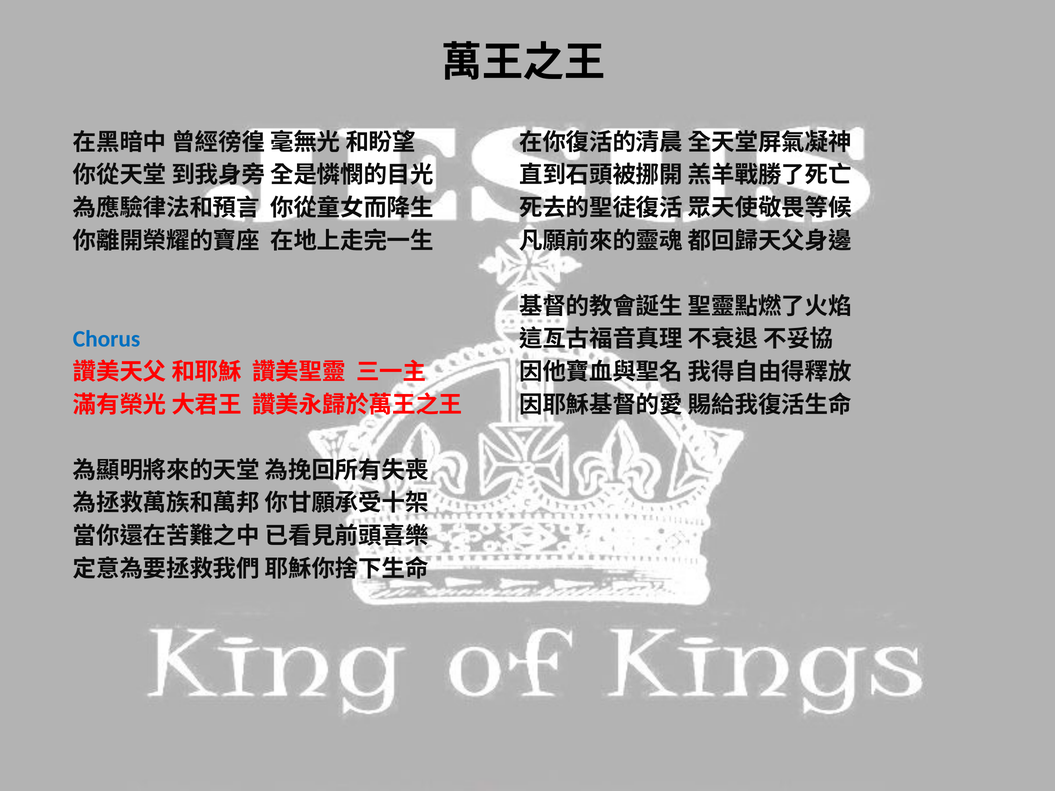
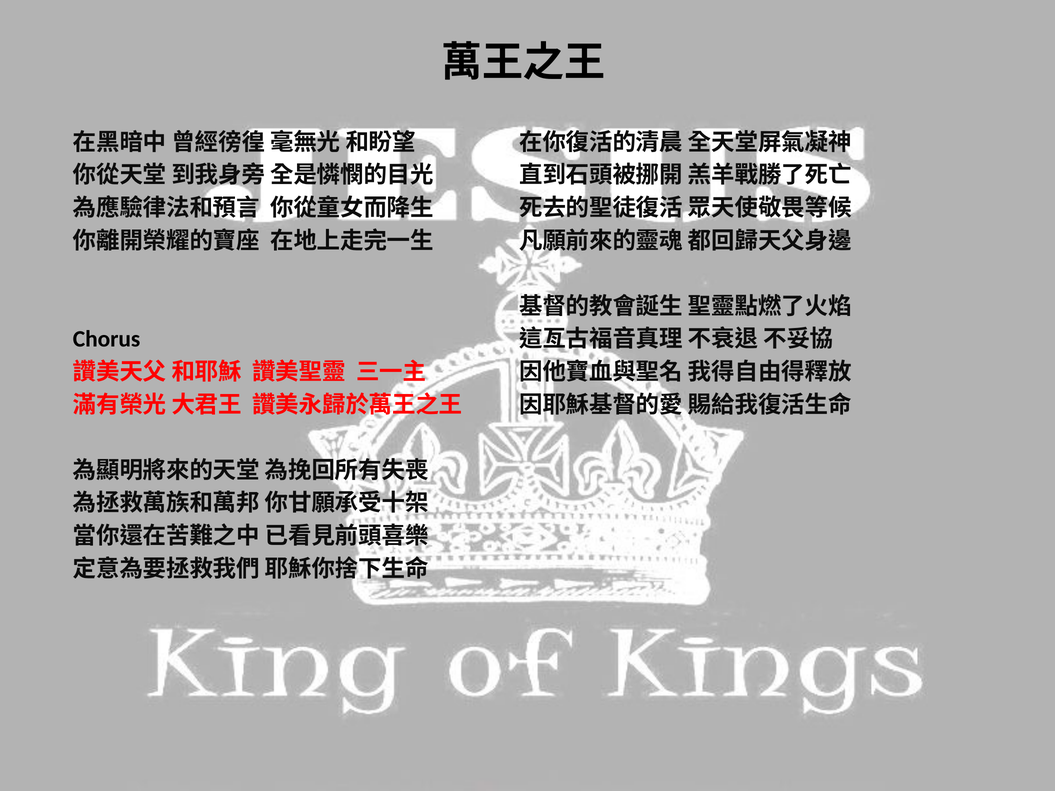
Chorus colour: blue -> black (107, 339)
